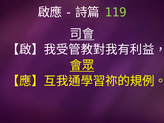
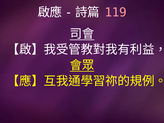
119 colour: light green -> pink (116, 12)
